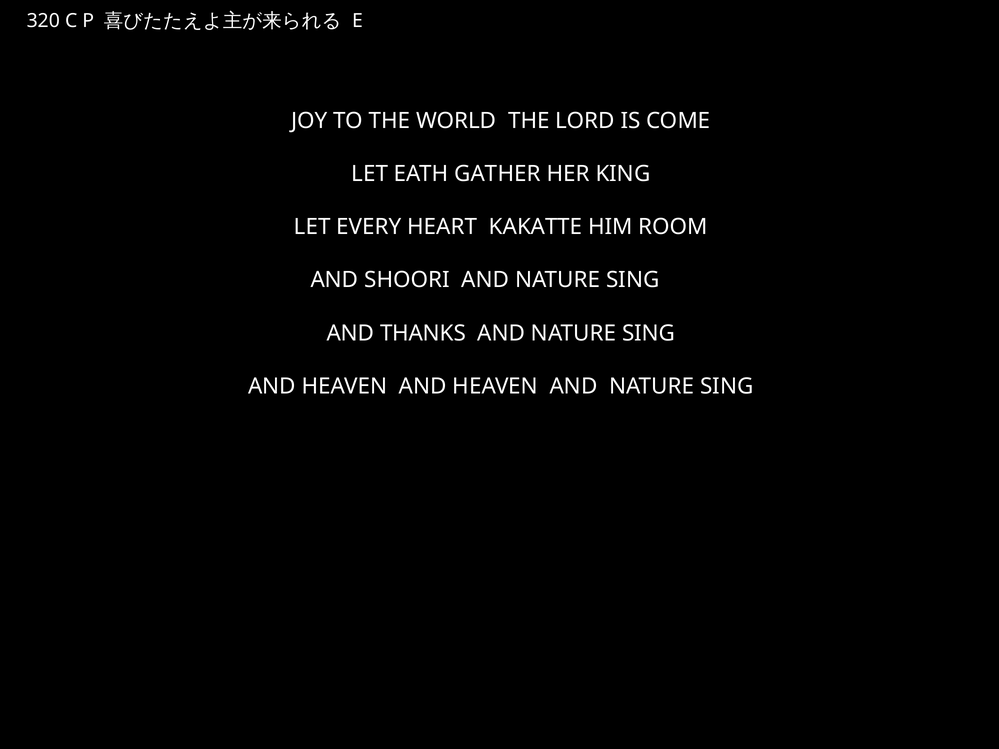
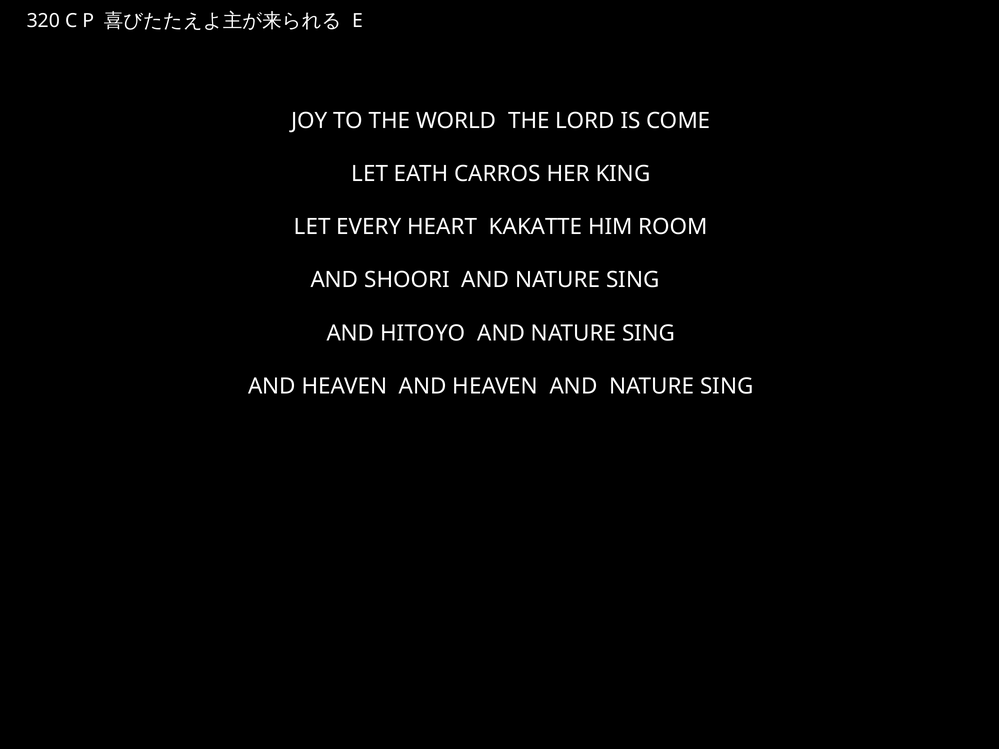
GATHER: GATHER -> CARROS (497, 174)
THANKS: THANKS -> HITOYO (423, 333)
